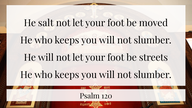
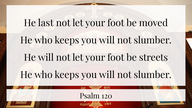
salt: salt -> last (46, 23)
